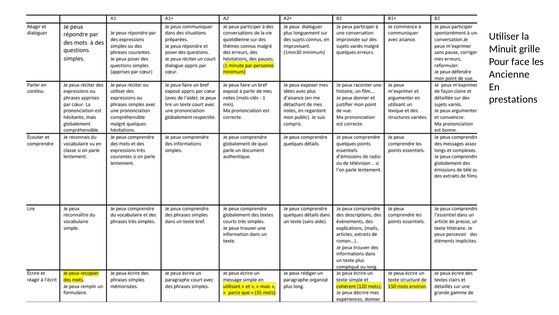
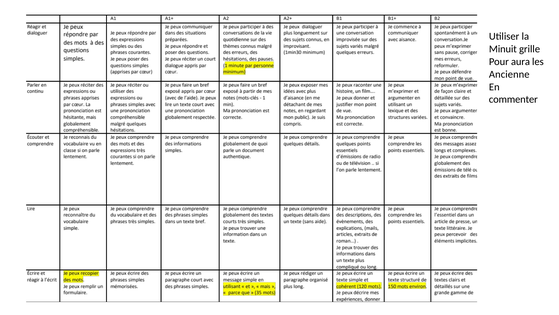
face: face -> aura (521, 62)
prestations: prestations -> commenter (513, 99)
